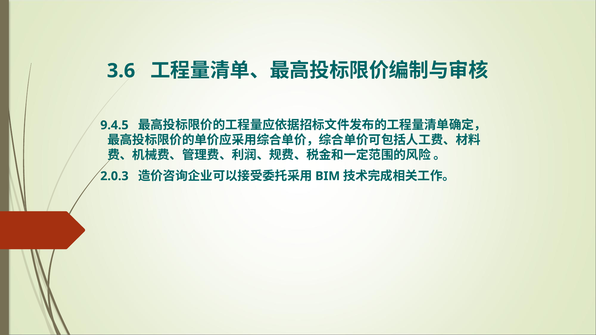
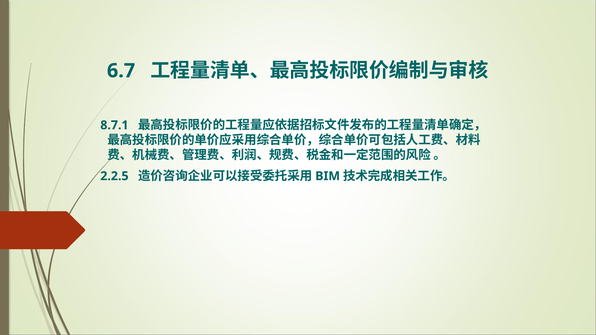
3.6: 3.6 -> 6.7 (121, 71)
9.4.5: 9.4.5 -> 8.7.1 (114, 125)
2.0.3: 2.0.3 -> 2.2.5 (114, 176)
